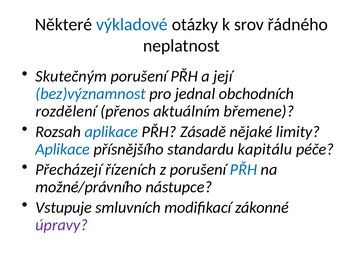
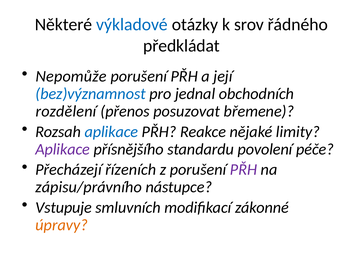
neplatnost: neplatnost -> předkládat (182, 46)
Skutečným: Skutečným -> Nepomůže (71, 76)
aktuálním: aktuálním -> posuzovat (187, 111)
Zásadě: Zásadě -> Reakce (203, 131)
Aplikace colour: blue -> purple (63, 149)
kapitálu: kapitálu -> povolení (265, 149)
PŘH colour: blue -> purple (244, 169)
možné/právního: možné/právního -> zápisu/právního (89, 187)
úpravy colour: purple -> orange (62, 224)
